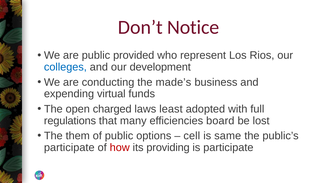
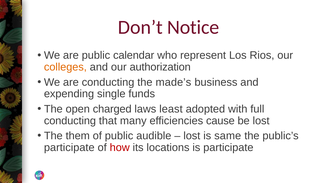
provided: provided -> calendar (134, 56)
colleges colour: blue -> orange (65, 67)
development: development -> authorization (160, 67)
virtual: virtual -> single (111, 94)
regulations: regulations -> conducting (70, 121)
board: board -> cause (220, 121)
options: options -> audible (154, 136)
cell: cell -> lost (192, 136)
providing: providing -> locations (168, 148)
